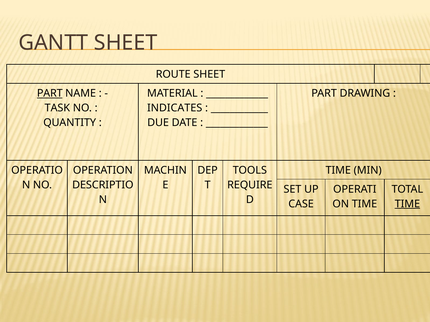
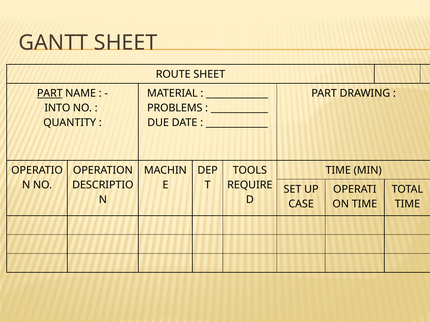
TASK: TASK -> INTO (57, 108)
INDICATES: INDICATES -> PROBLEMS (175, 108)
TIME underline: present -> none (407, 204)
